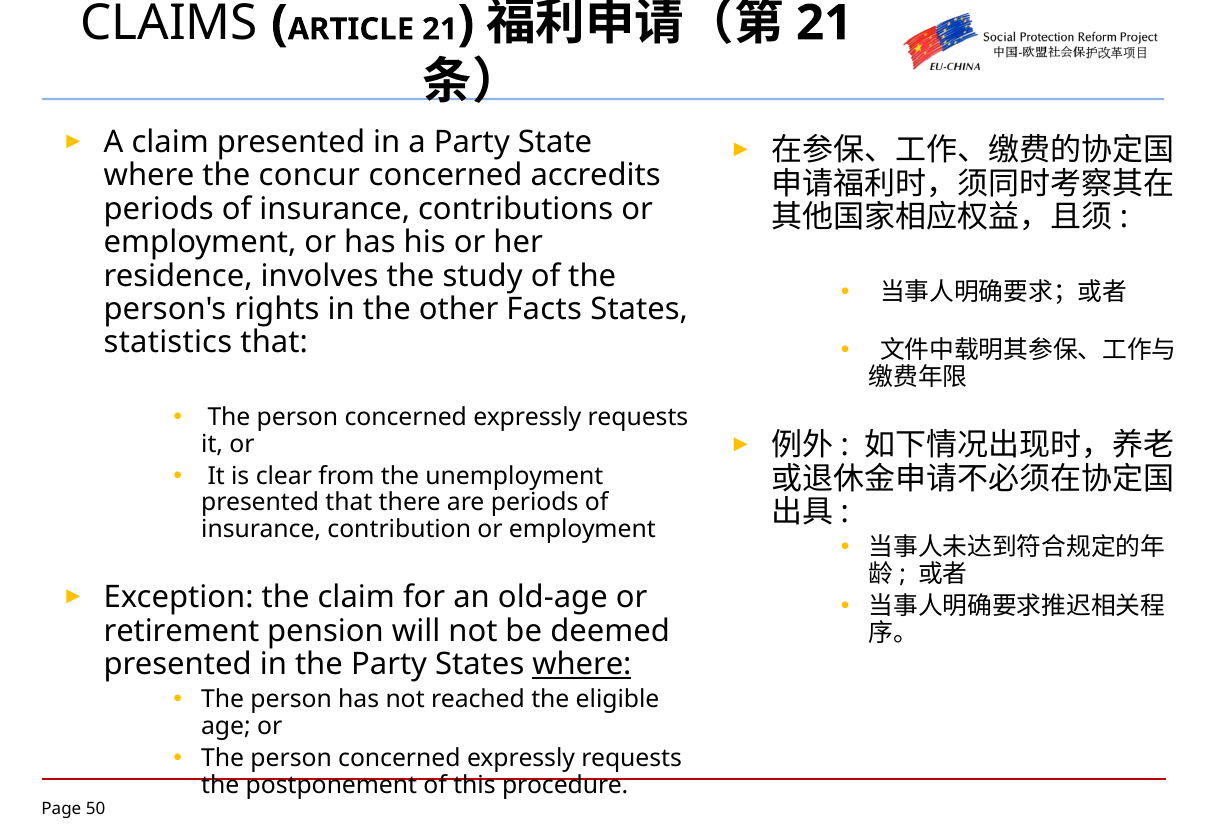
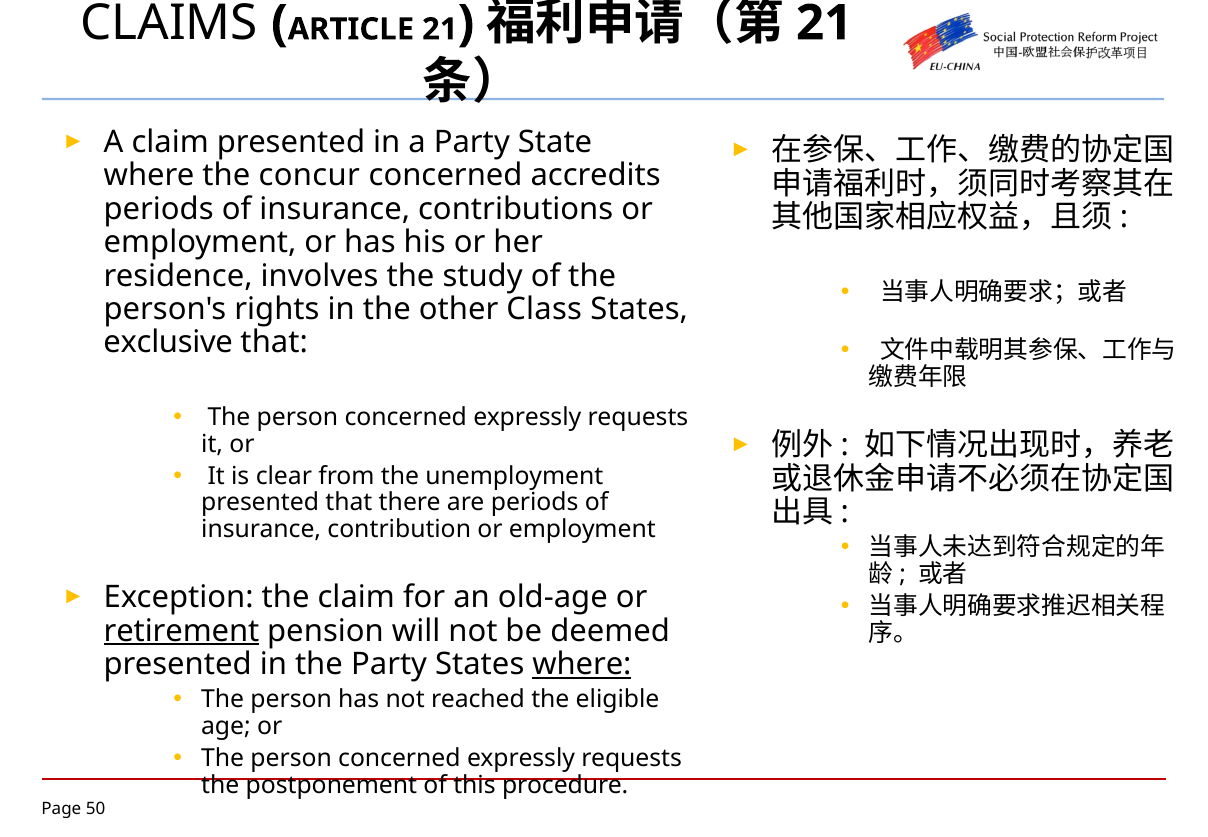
Facts: Facts -> Class (544, 309)
statistics: statistics -> exclusive (168, 342)
retirement underline: none -> present (181, 630)
